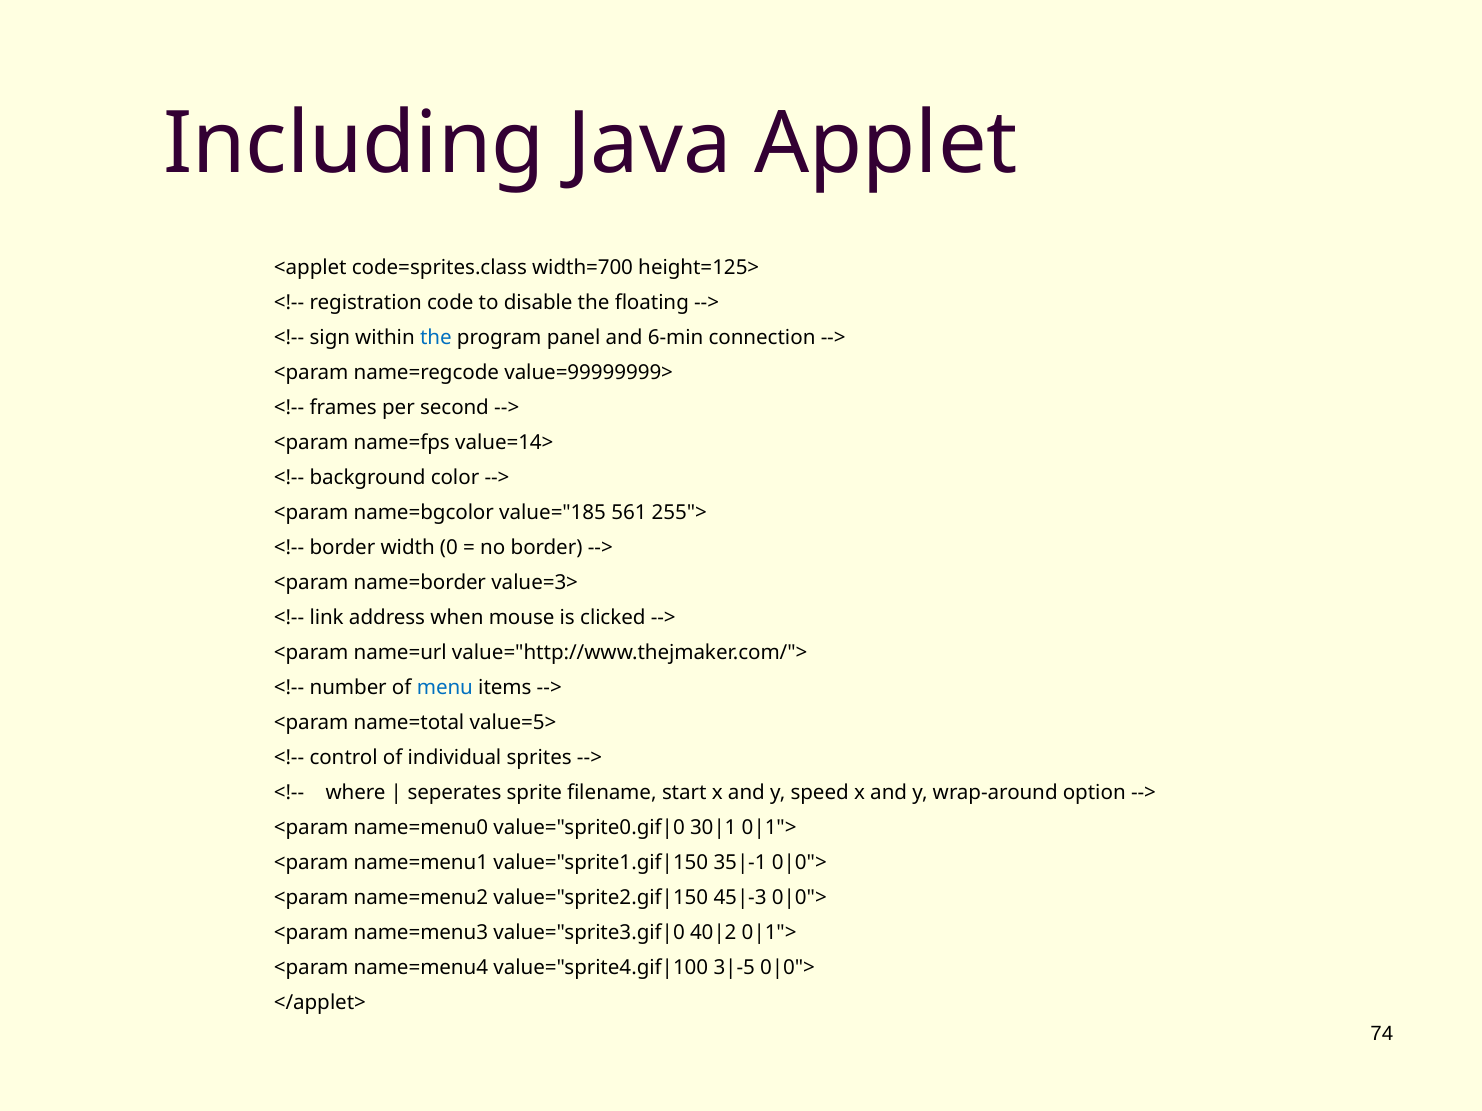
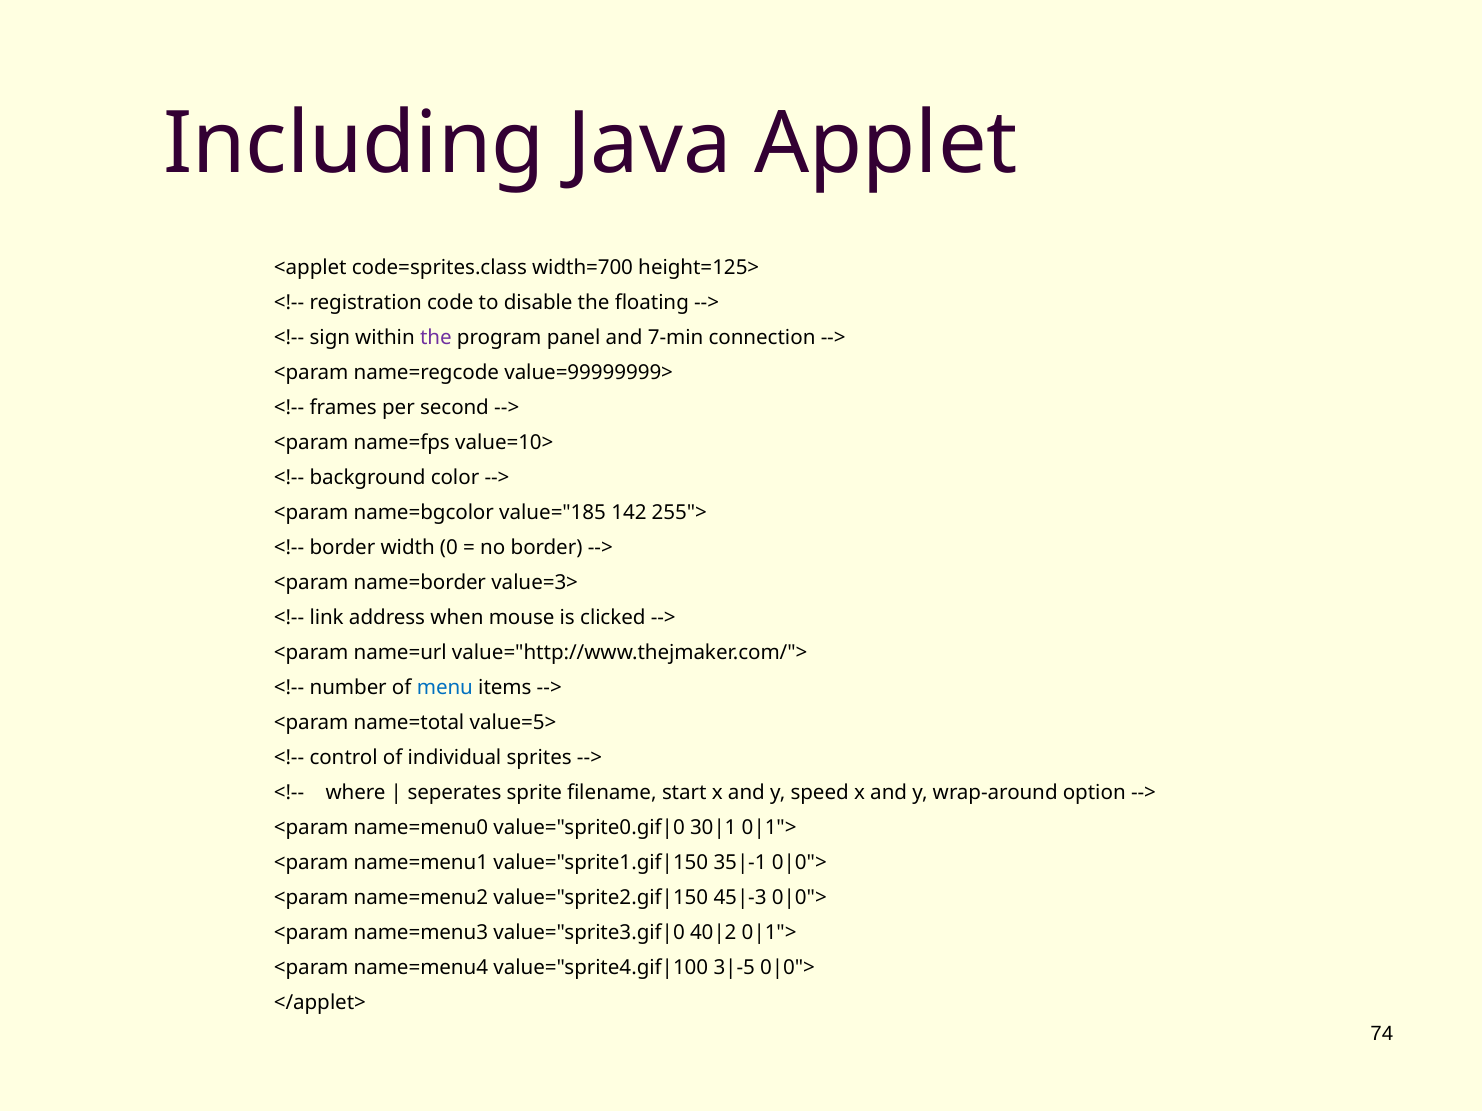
the colour: blue -> purple (436, 338)
6-min: 6-min -> 7-min (676, 338)
value=14>: value=14> -> value=10> (504, 443)
561: 561 -> 142 (629, 513)
